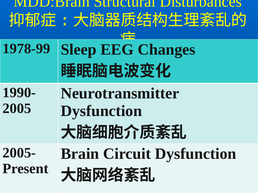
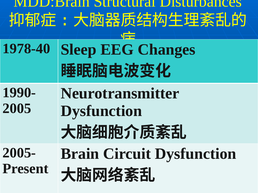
1978-99: 1978-99 -> 1978-40 (26, 49)
